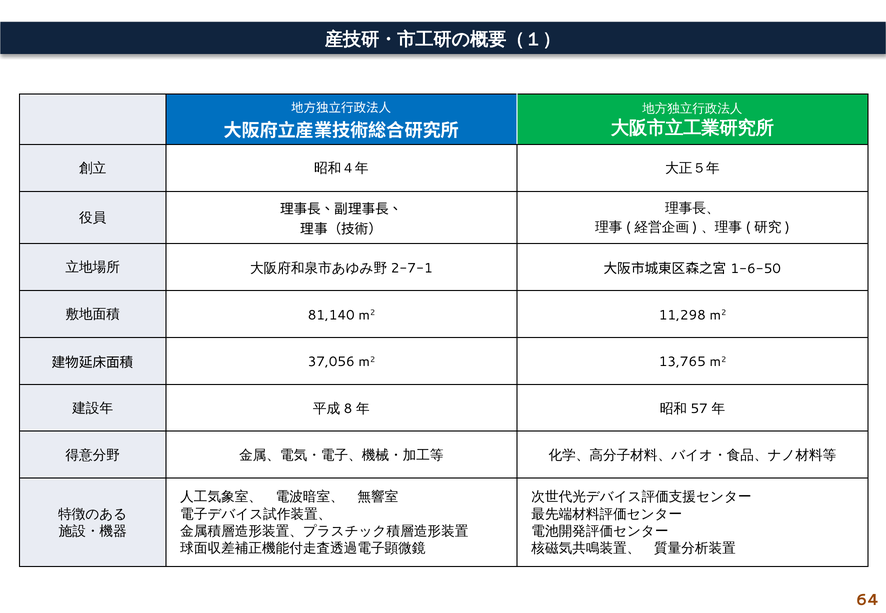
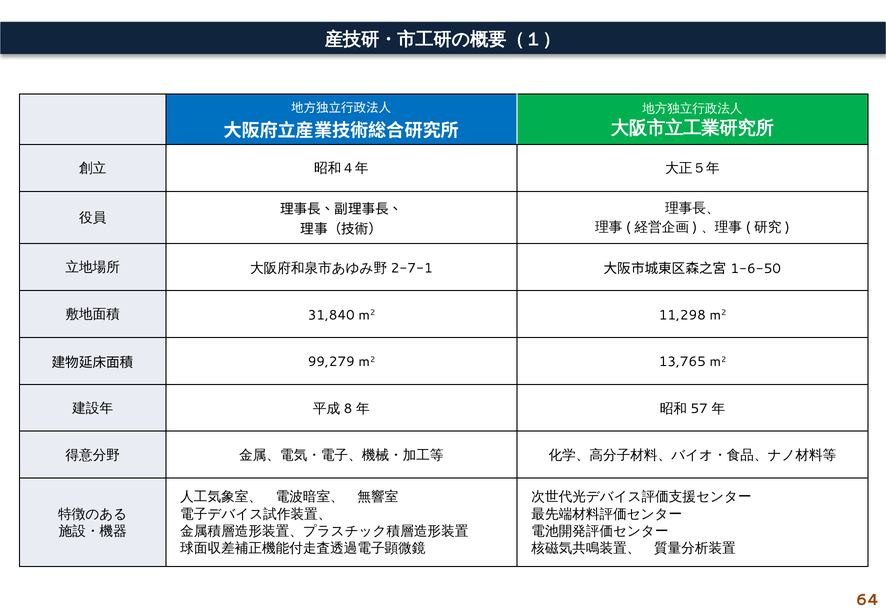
81,140: 81,140 -> 31,840 (331, 315)
37,056: 37,056 -> 99,279 (331, 362)
